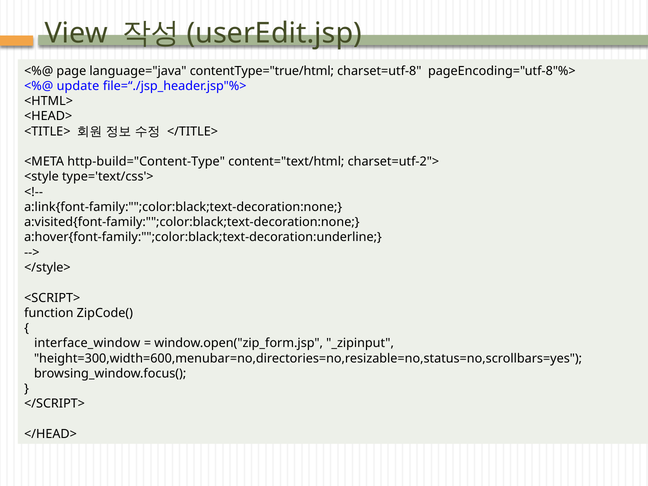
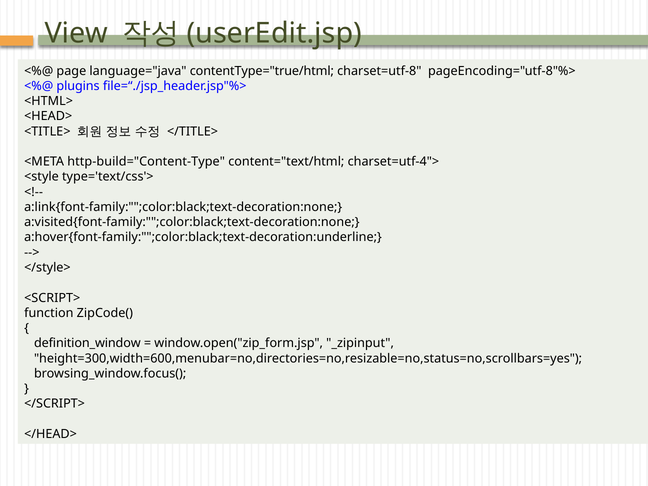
update: update -> plugins (78, 86)
charset=utf-2">: charset=utf-2"> -> charset=utf-4"> (393, 162)
interface_window: interface_window -> definition_window (87, 343)
